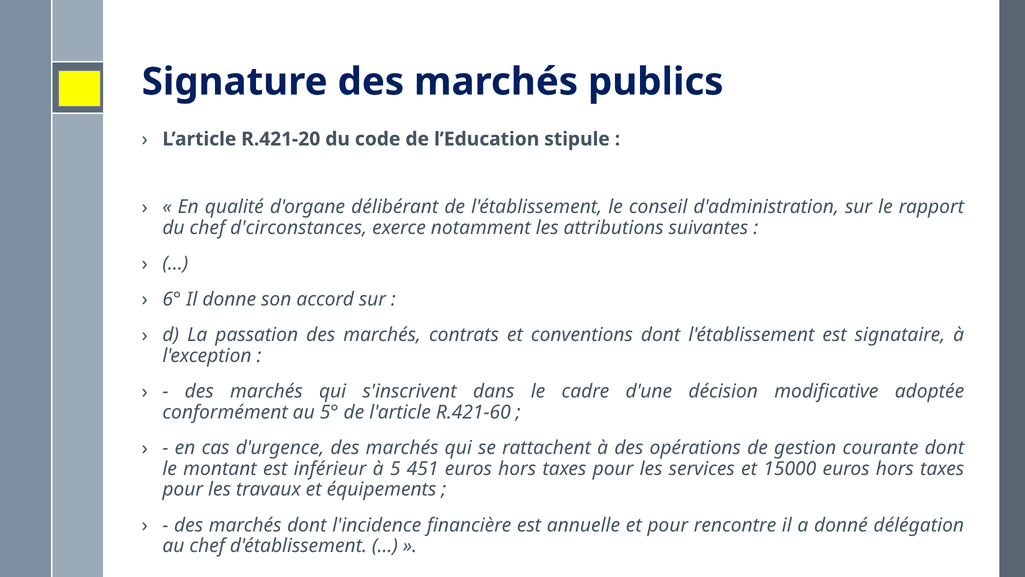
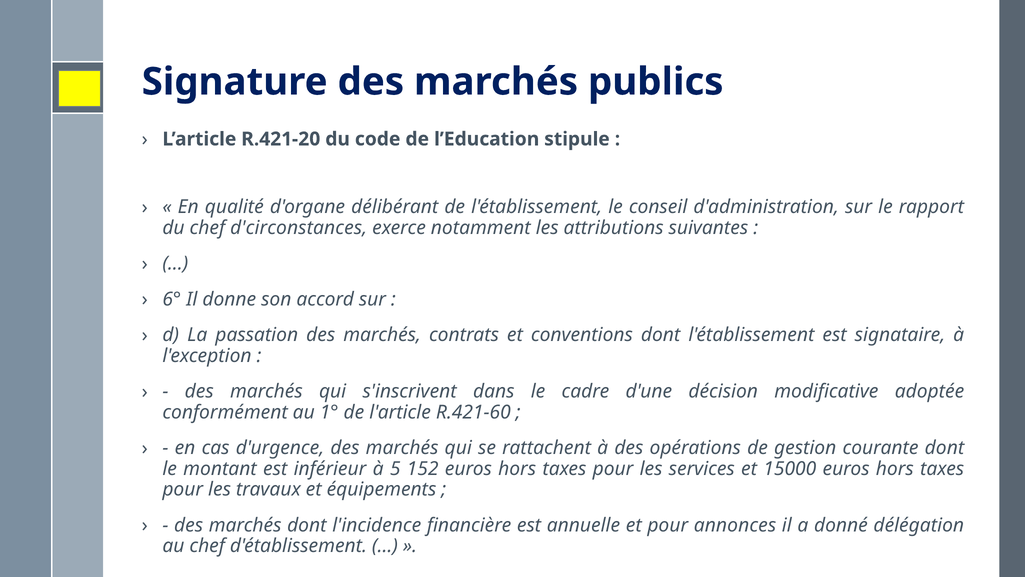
5°: 5° -> 1° (329, 412)
451: 451 -> 152 (423, 469)
rencontre: rencontre -> annonces (735, 525)
